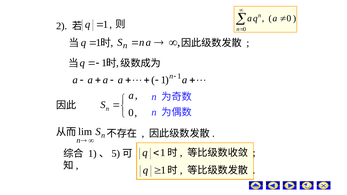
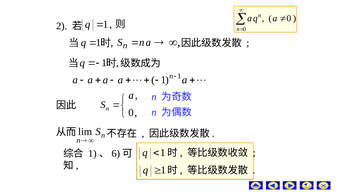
5: 5 -> 6 (116, 154)
